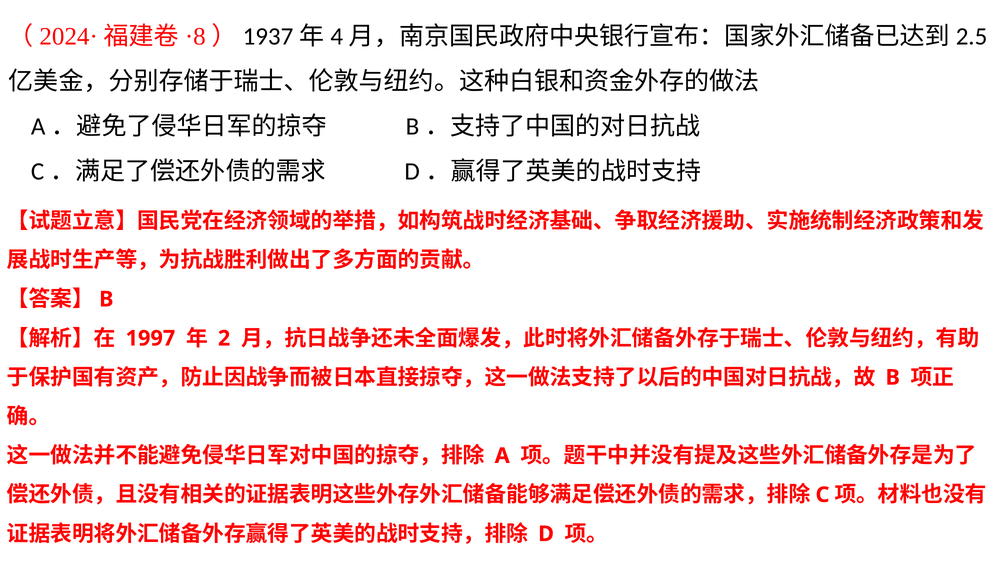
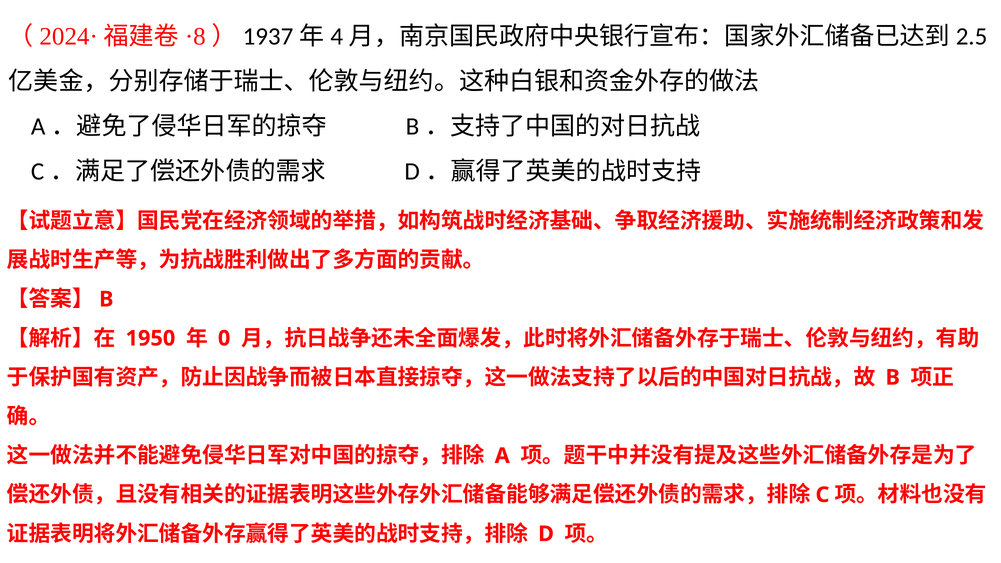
1997: 1997 -> 1950 (150, 338)
2: 2 -> 0 (224, 338)
